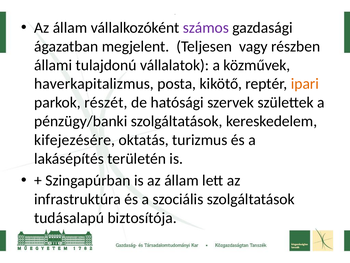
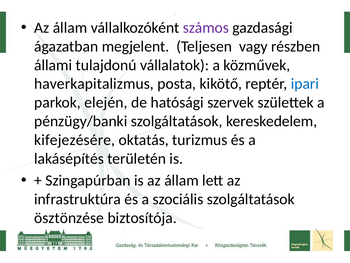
ipari colour: orange -> blue (305, 84)
részét: részét -> elején (106, 102)
tudásalapú: tudásalapú -> ösztönzése (69, 217)
